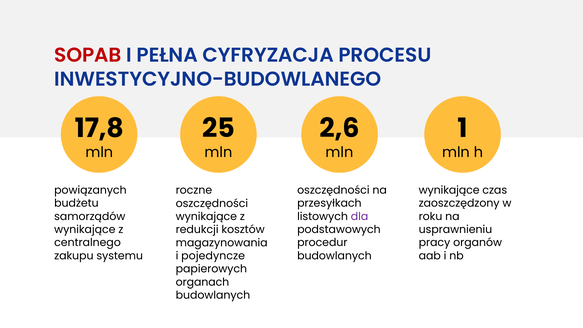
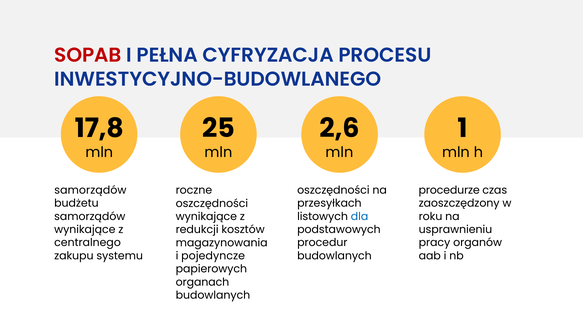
powiązanych: powiązanych -> samorządów (90, 190)
wynikające: wynikające -> procedurze (449, 190)
dla colour: purple -> blue (360, 216)
